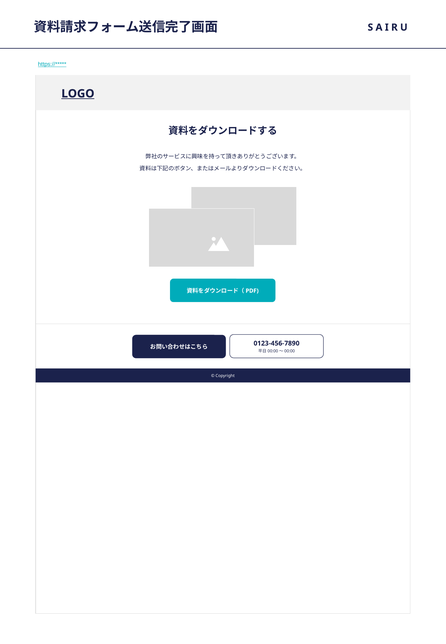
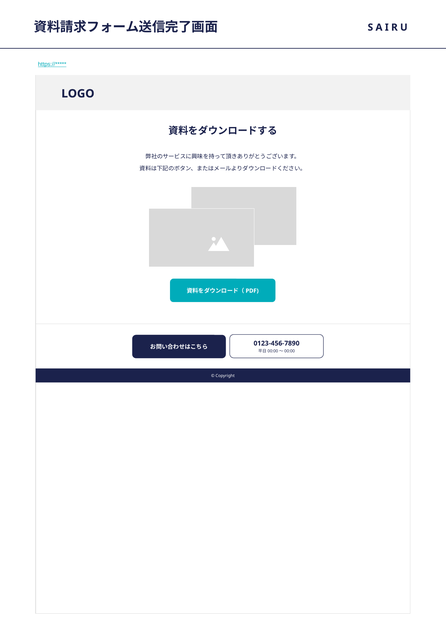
LOGO underline: present -> none (78, 94)
